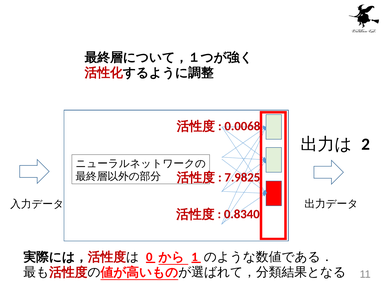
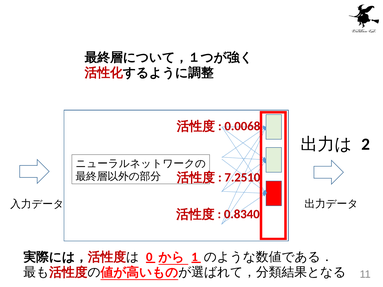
7.9825: 7.9825 -> 7.2510 (242, 178)
